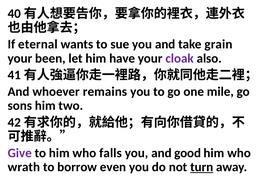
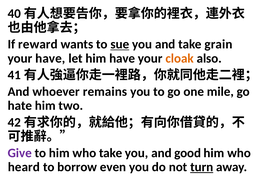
eternal: eternal -> reward (38, 44)
sue underline: none -> present (120, 44)
your been: been -> have (50, 58)
cloak colour: purple -> orange (180, 58)
sons: sons -> hate (20, 106)
who falls: falls -> take (111, 153)
wrath: wrath -> heard (24, 167)
